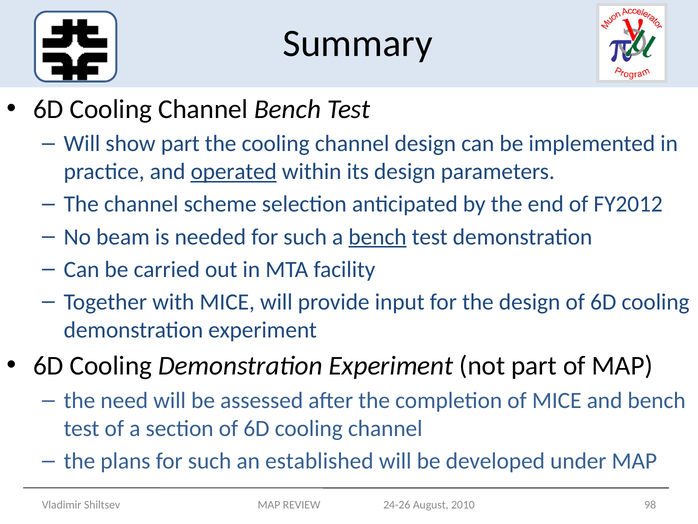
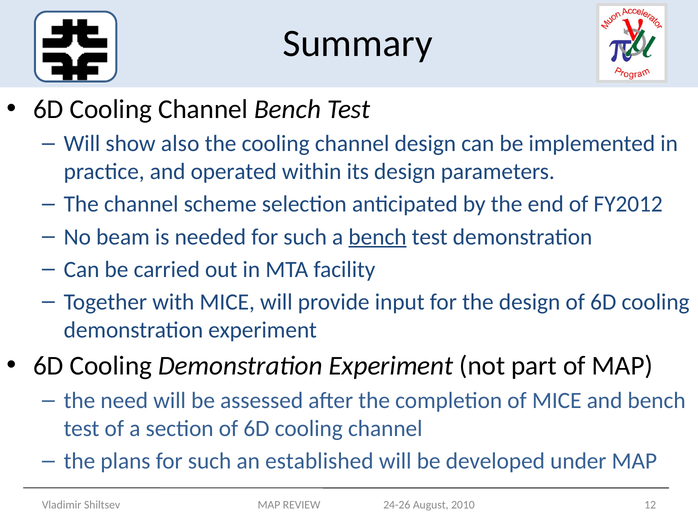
show part: part -> also (180, 144)
operated underline: present -> none (234, 171)
98: 98 -> 12 (650, 504)
